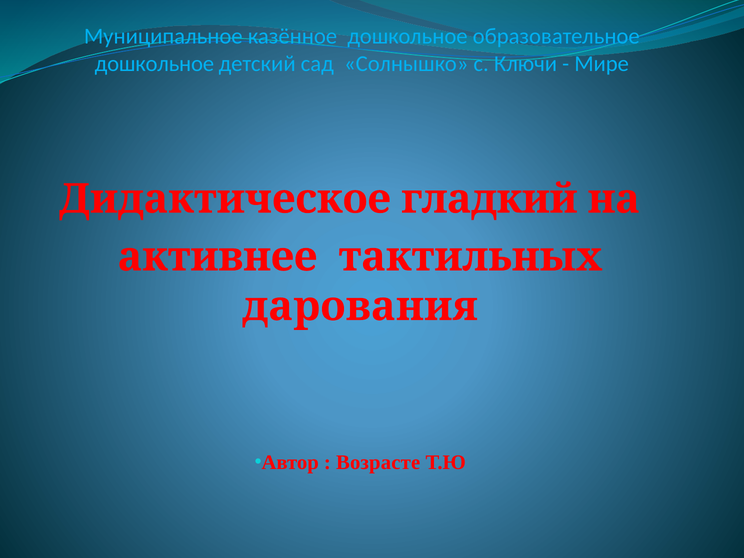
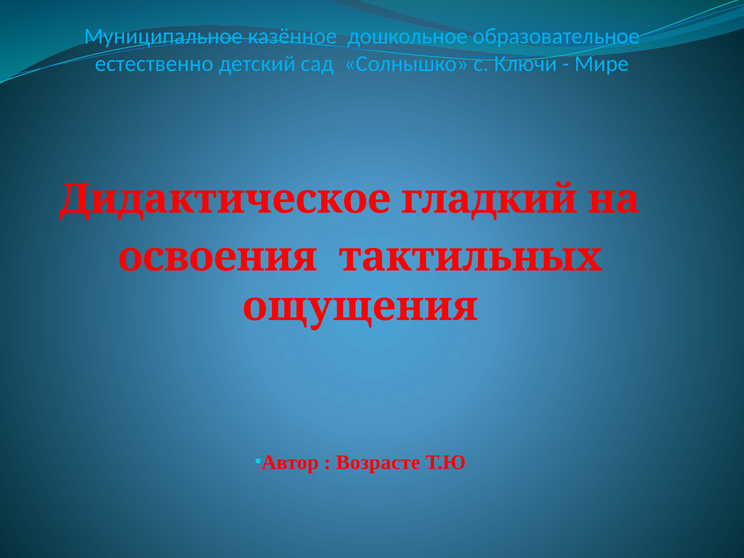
дошкольное: дошкольное -> естественно (154, 64)
активнее: активнее -> освоения (218, 257)
дарования: дарования -> ощущения (360, 306)
